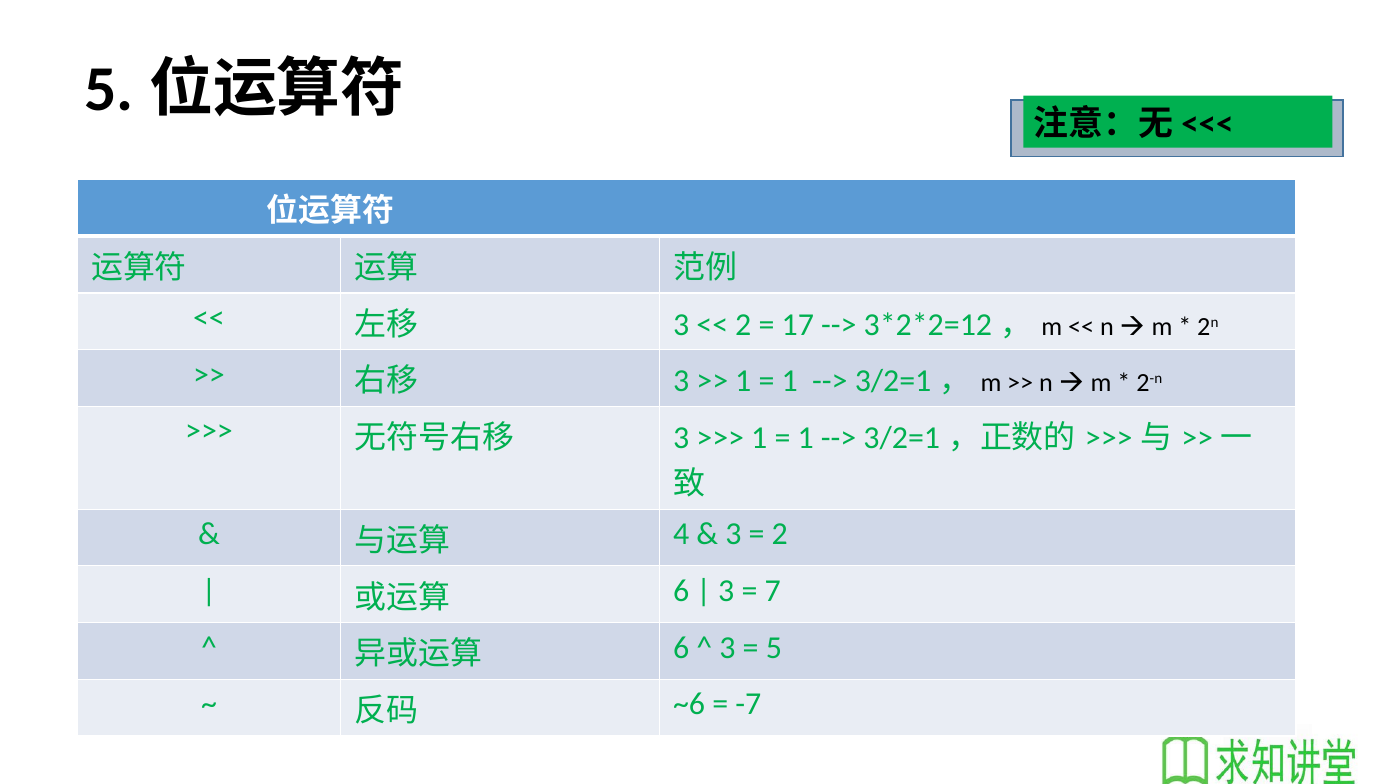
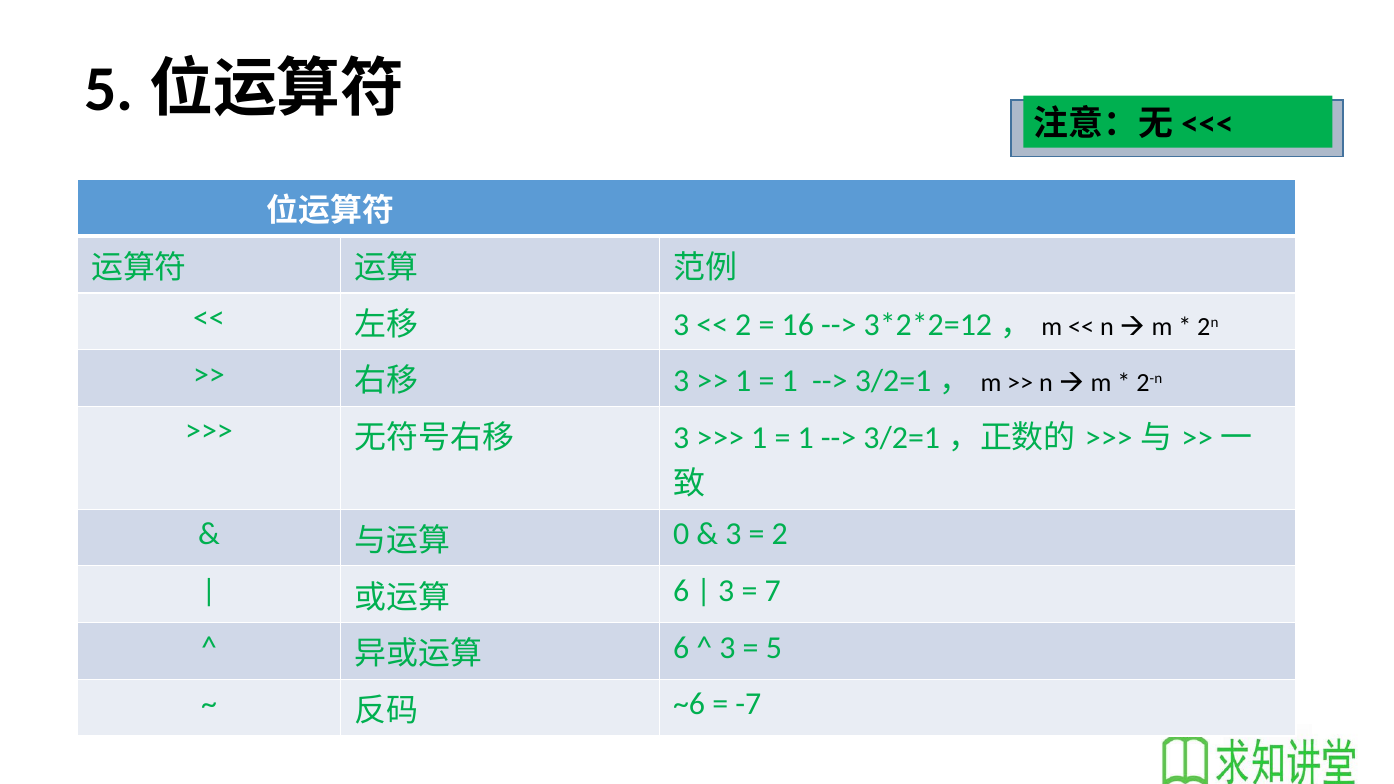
17: 17 -> 16 (798, 325)
4: 4 -> 0 (681, 534)
